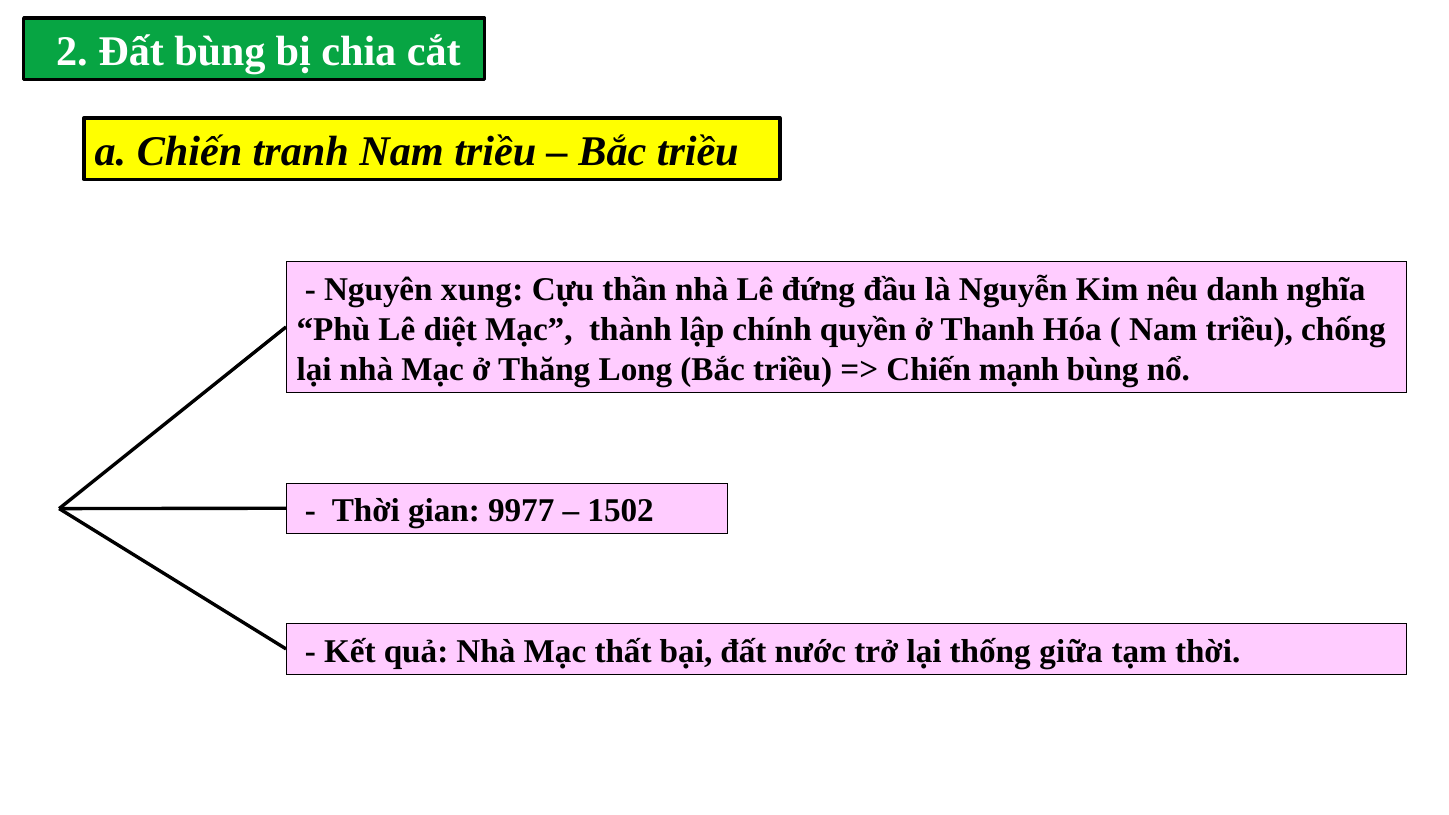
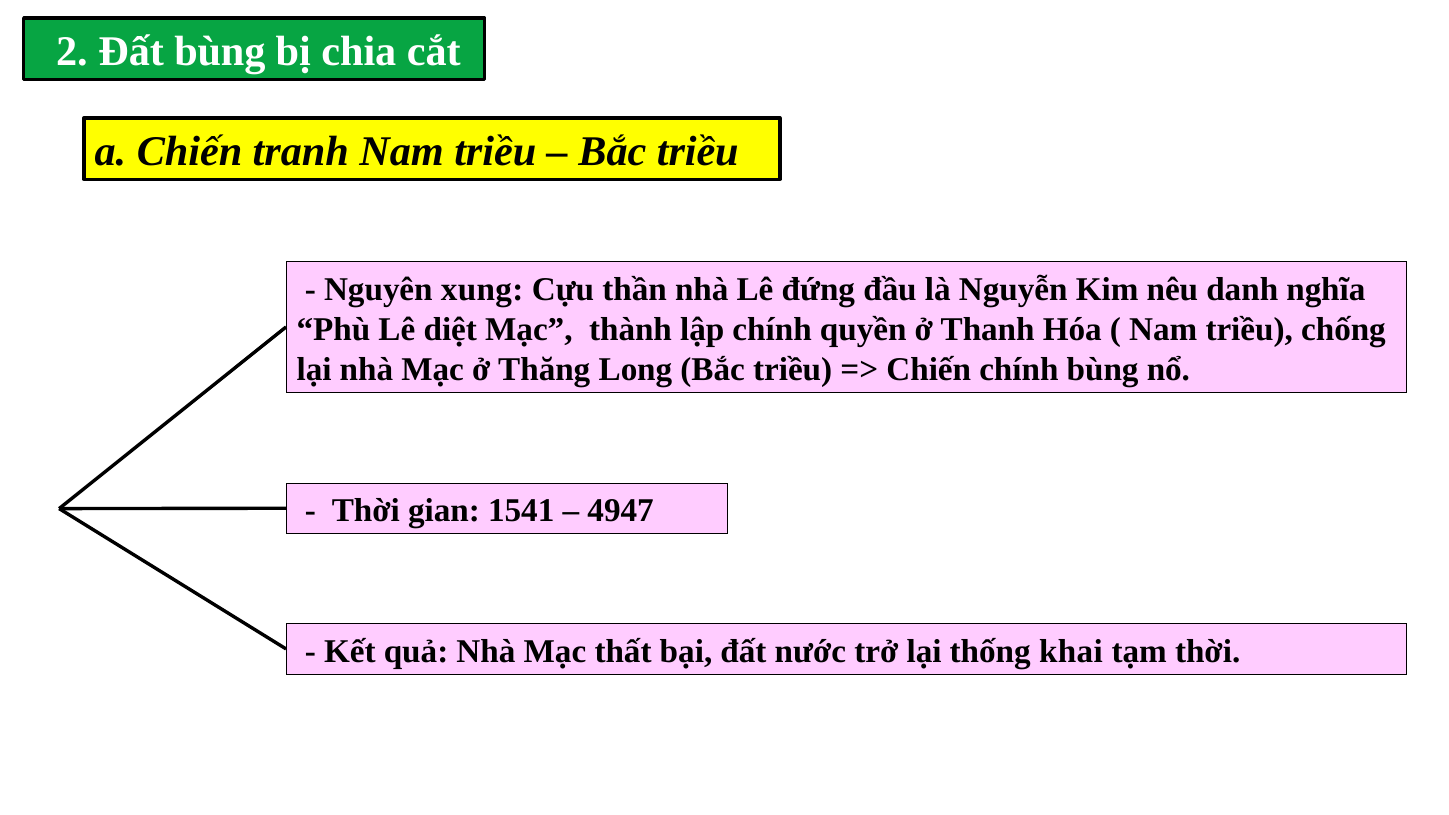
Chiến mạnh: mạnh -> chính (1019, 369)
9977: 9977 -> 1541 (521, 511)
1502: 1502 -> 4947 (621, 511)
giữa: giữa -> khai (1071, 651)
